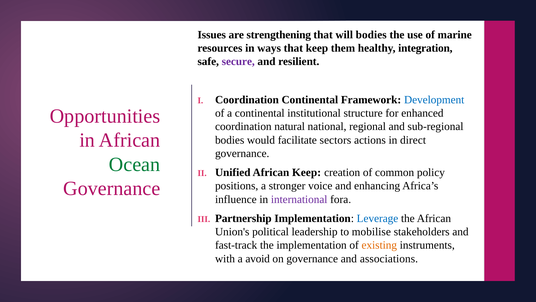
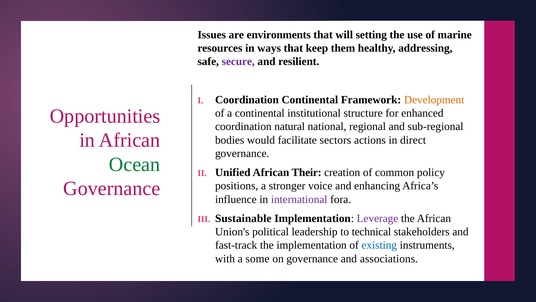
strengthening: strengthening -> environments (279, 35)
will bodies: bodies -> setting (371, 35)
integration: integration -> addressing (425, 48)
Development colour: blue -> orange (434, 99)
African Keep: Keep -> Their (307, 172)
Partnership: Partnership -> Sustainable (243, 218)
Leverage colour: blue -> purple (378, 218)
mobilise: mobilise -> technical (371, 231)
existing colour: orange -> blue (379, 245)
avoid: avoid -> some (258, 258)
